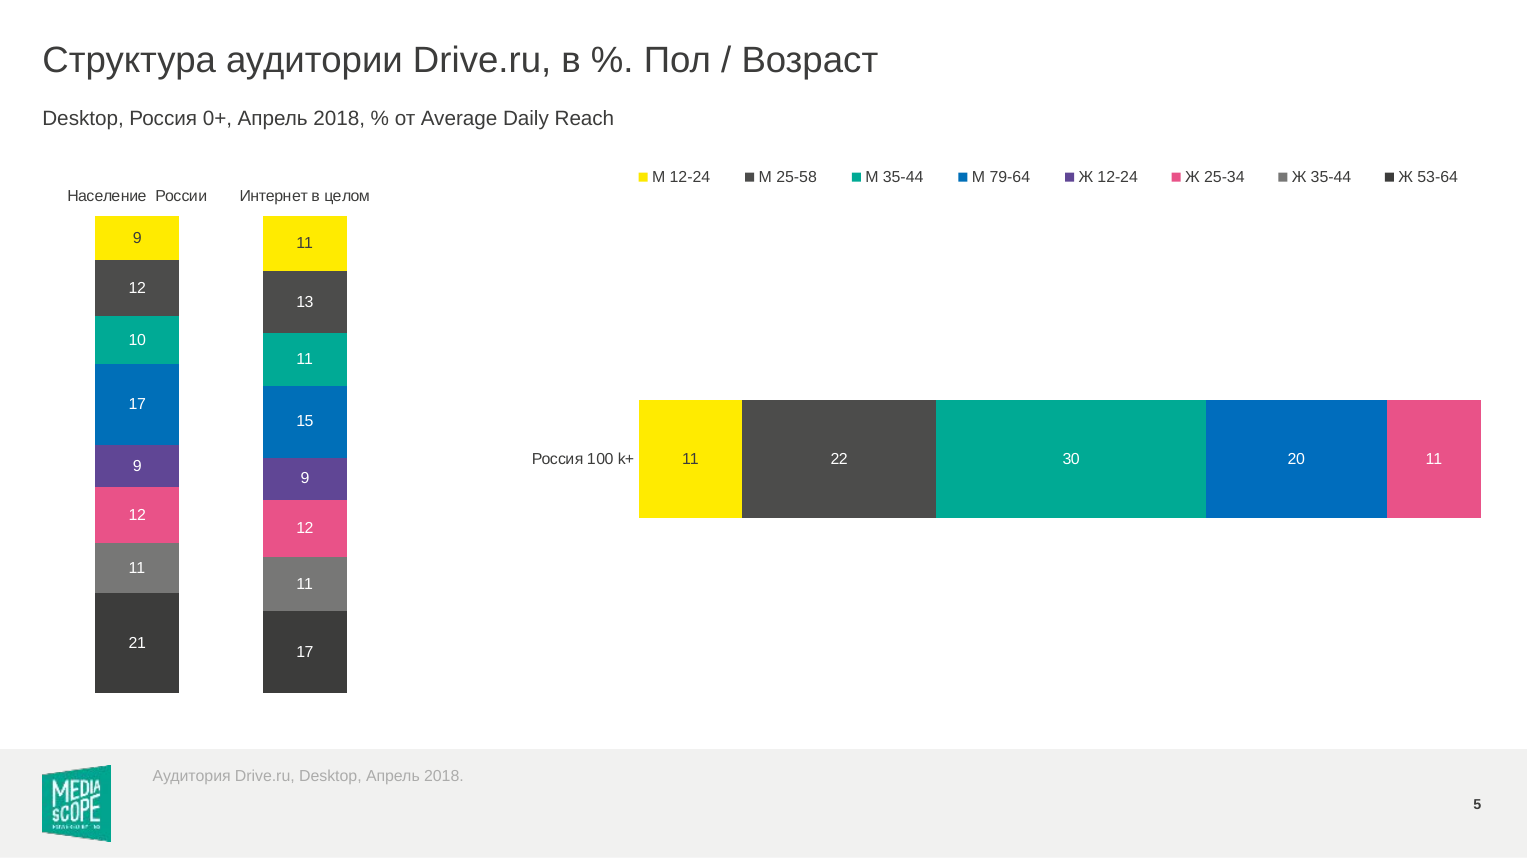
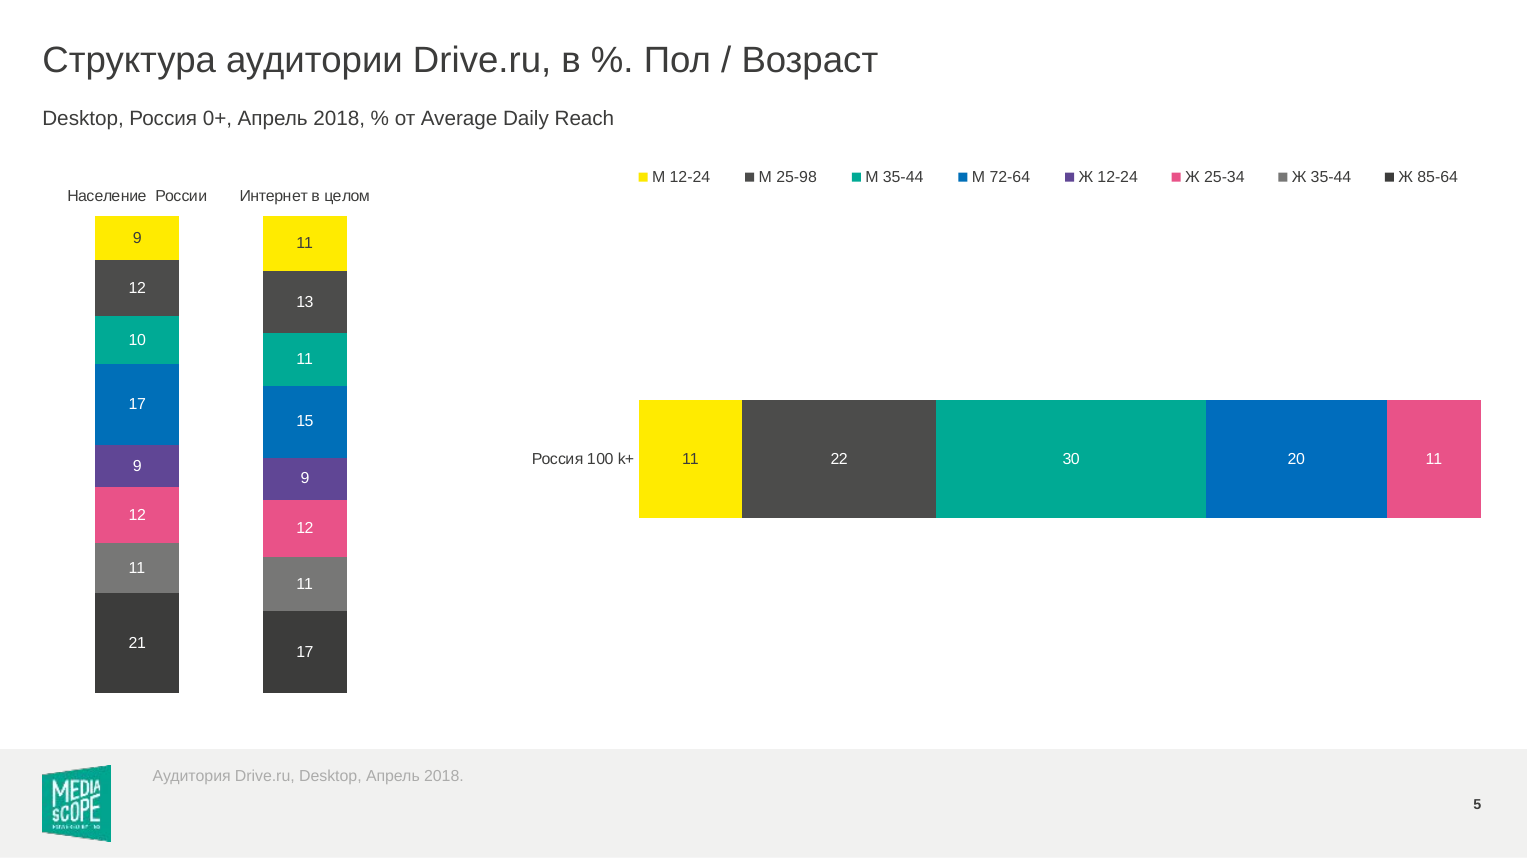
25-58: 25-58 -> 25-98 (797, 178)
79-64: 79-64 -> 72-64 (1010, 178)
53-64: 53-64 -> 85-64 (1438, 178)
